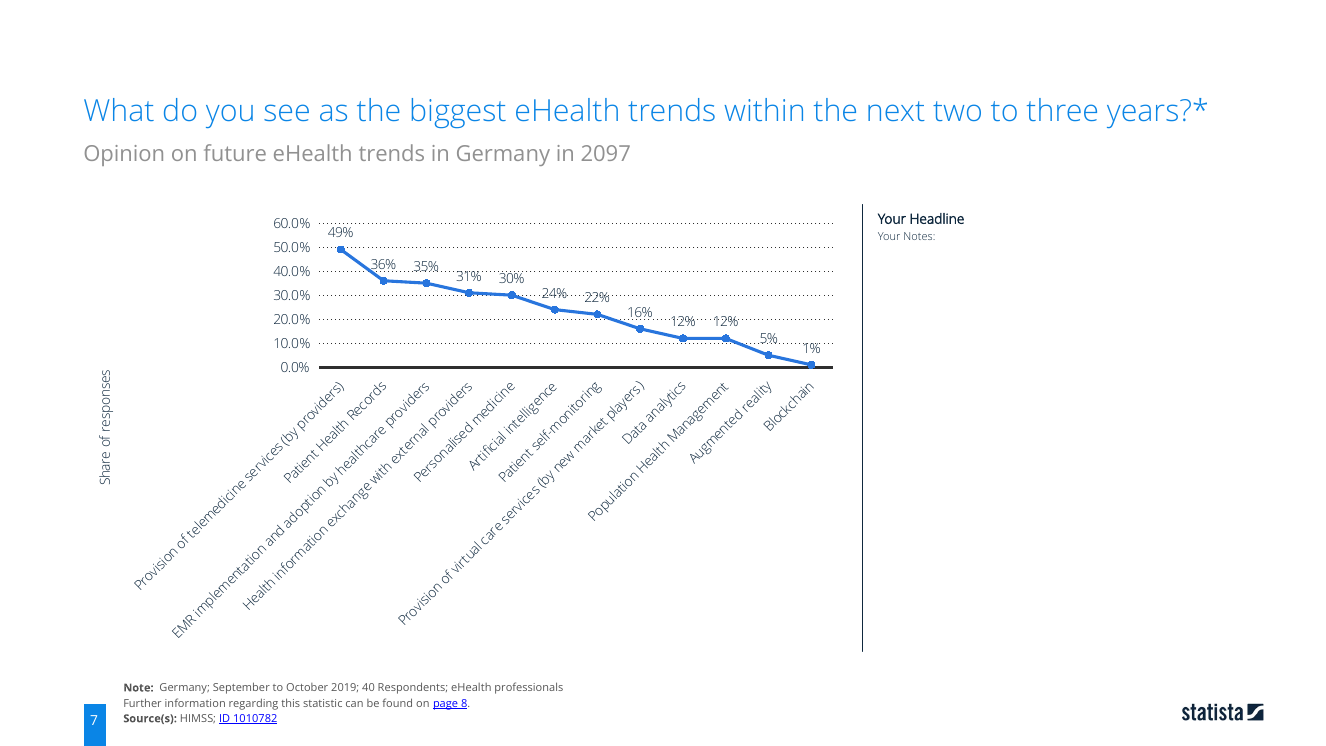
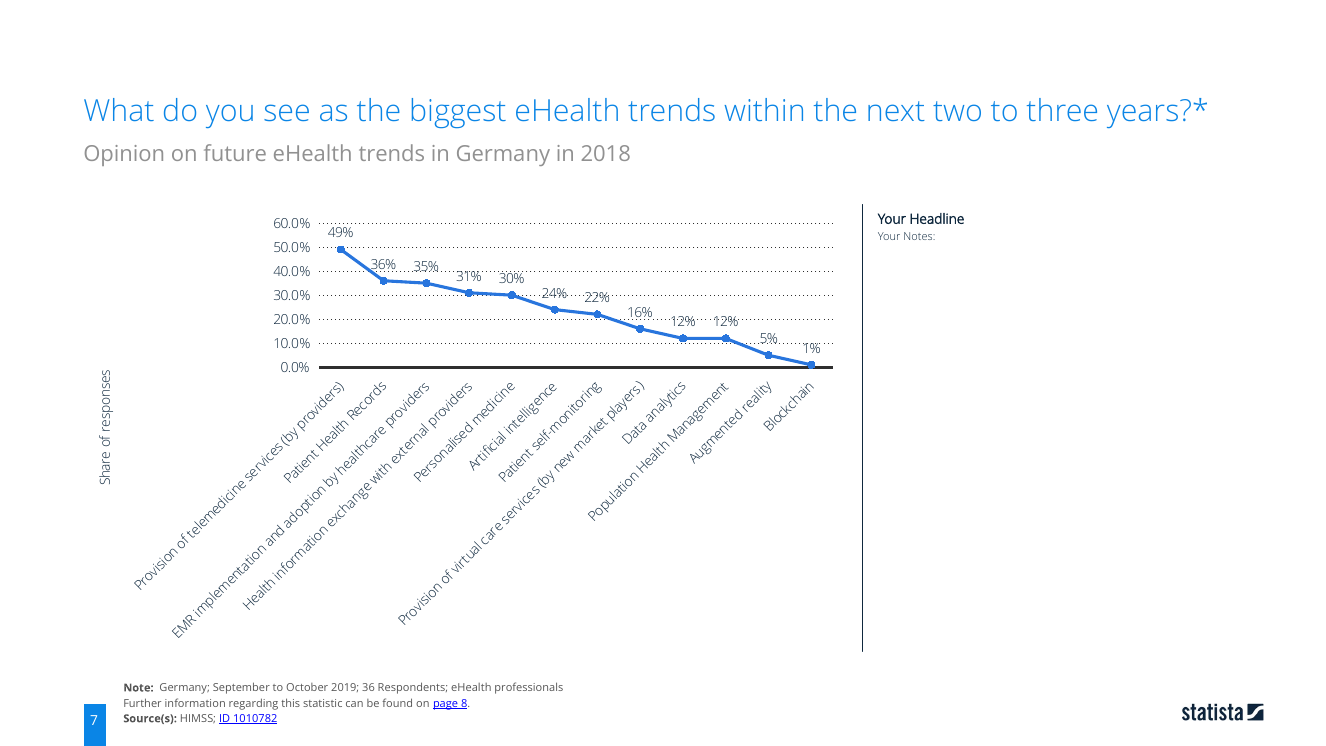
2097: 2097 -> 2018 (606, 154)
40: 40 -> 36 (369, 688)
